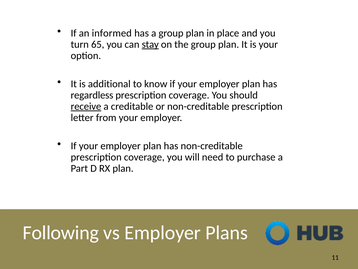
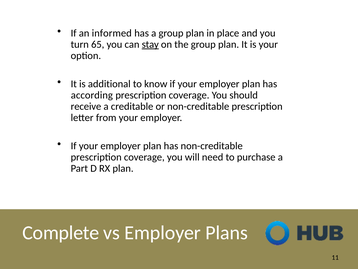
regardless: regardless -> according (92, 95)
receive underline: present -> none (86, 106)
Following: Following -> Complete (61, 232)
